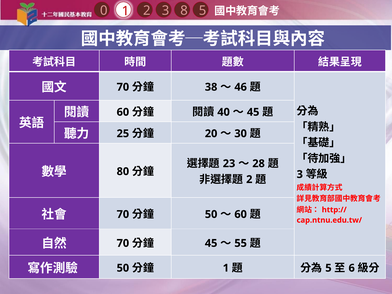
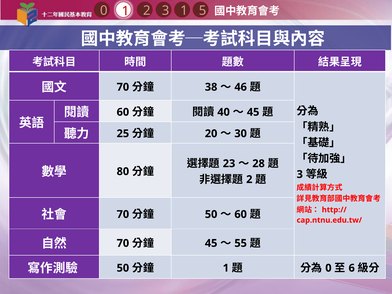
2 8: 8 -> 1 (184, 11)
5: 5 -> 0 (328, 268)
